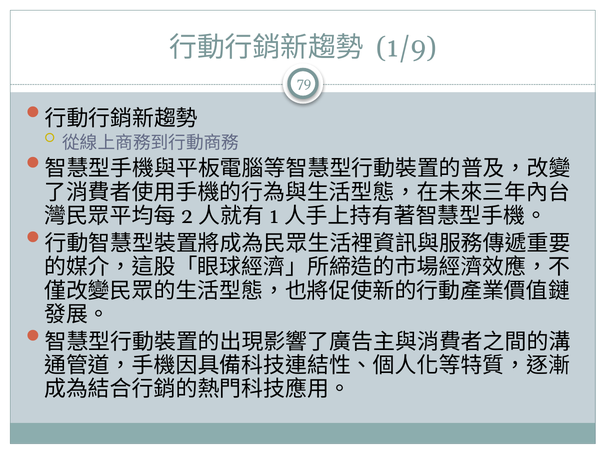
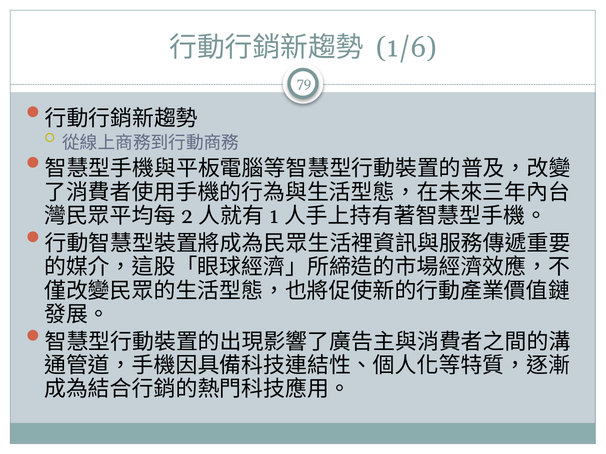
1/9: 1/9 -> 1/6 (407, 48)
